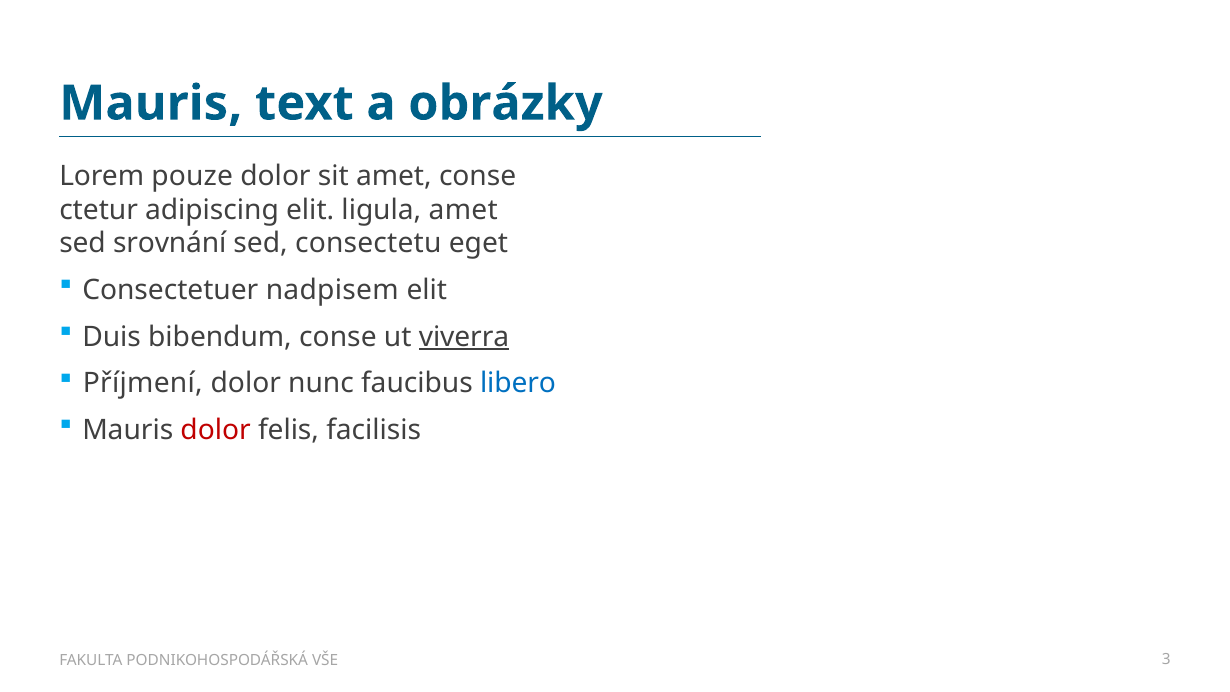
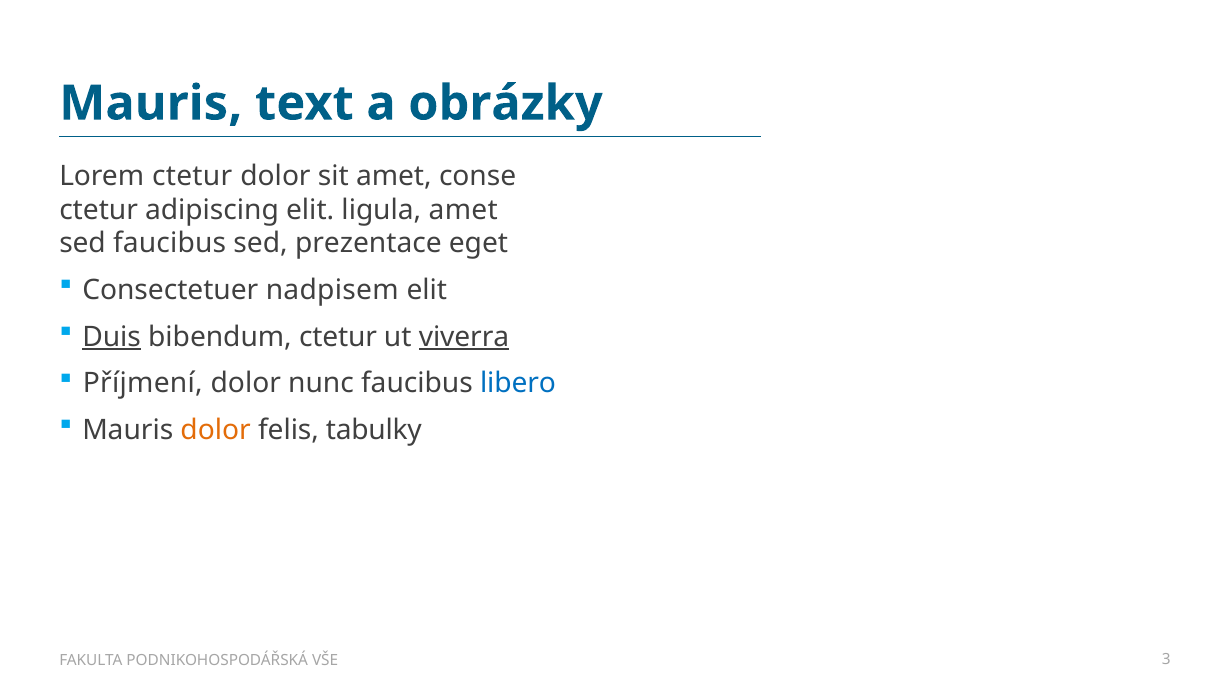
Lorem pouze: pouze -> ctetur (192, 176)
sed srovnání: srovnání -> faucibus (170, 244)
consectetu: consectetu -> prezentace (368, 244)
Duis underline: none -> present (112, 337)
bibendum conse: conse -> ctetur (338, 337)
dolor colour: red -> orange (216, 430)
facilisis: facilisis -> tabulky (374, 430)
